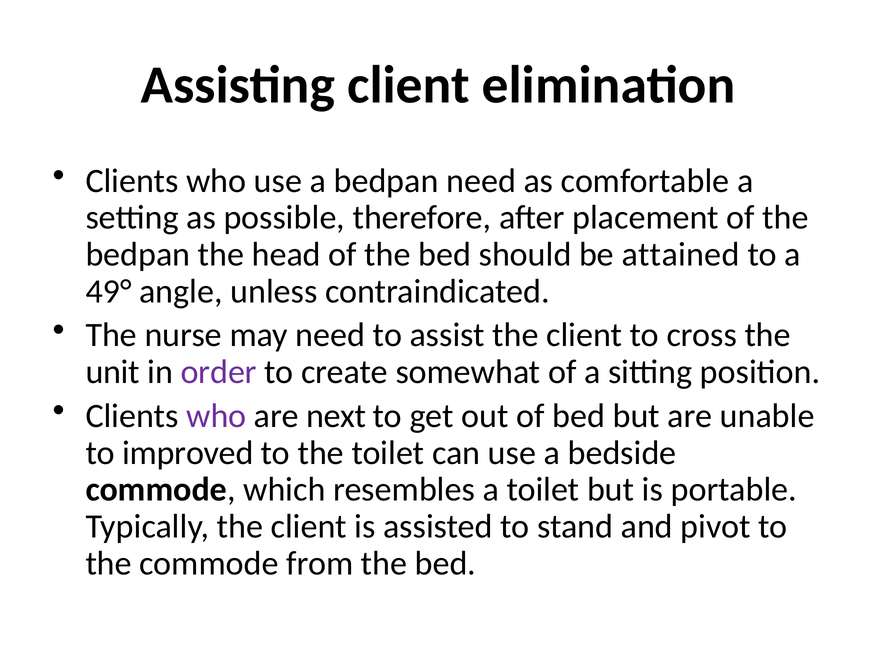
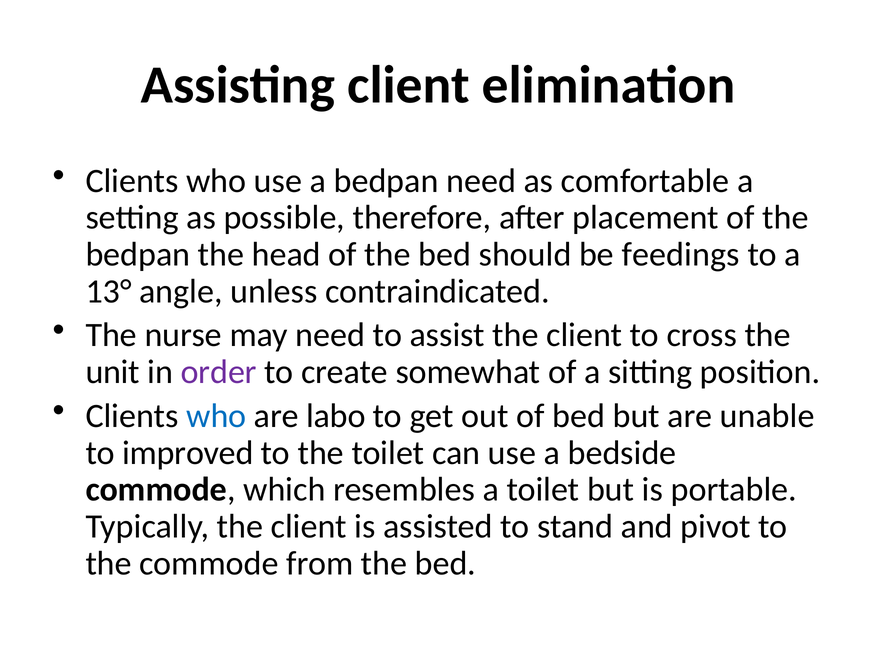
attained: attained -> feedings (681, 254)
49°: 49° -> 13° (109, 291)
who colour: purple -> blue (216, 416)
next: next -> labo (336, 416)
